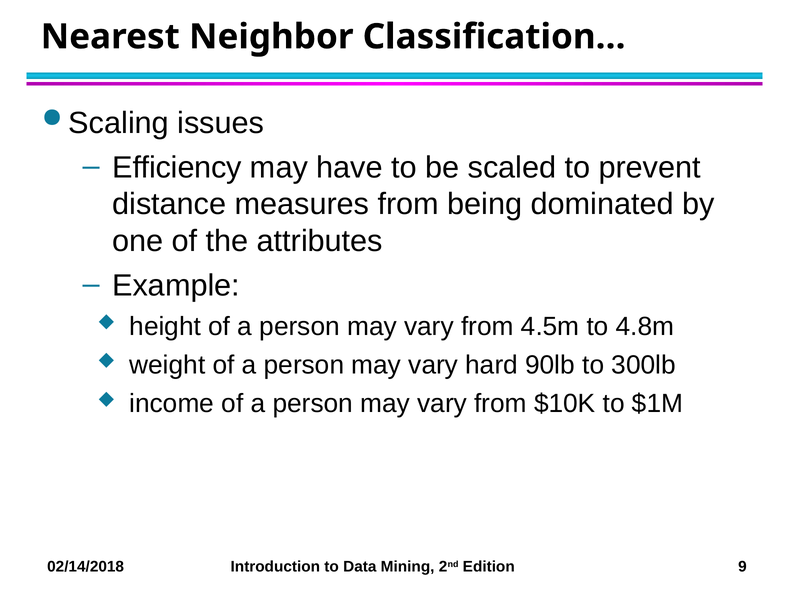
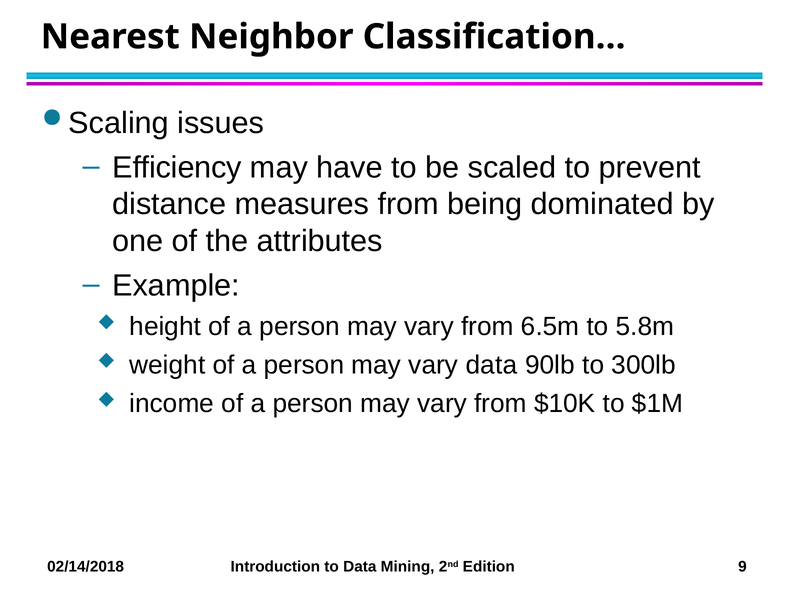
4.5m: 4.5m -> 6.5m (550, 326)
4.8m: 4.8m -> 5.8m (645, 326)
vary hard: hard -> data (492, 365)
